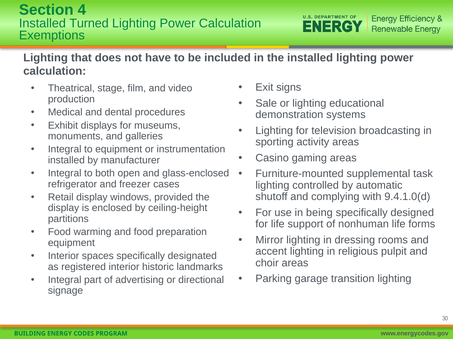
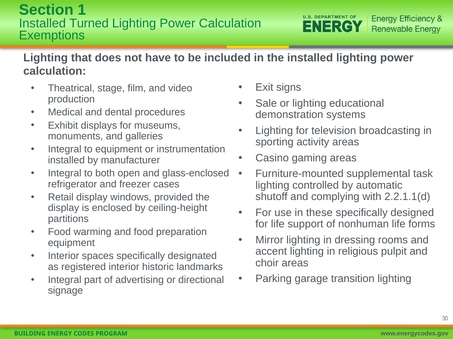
4: 4 -> 1 (82, 10)
9.4.1.0(d: 9.4.1.0(d -> 2.2.1.1(d (407, 197)
being: being -> these (319, 213)
